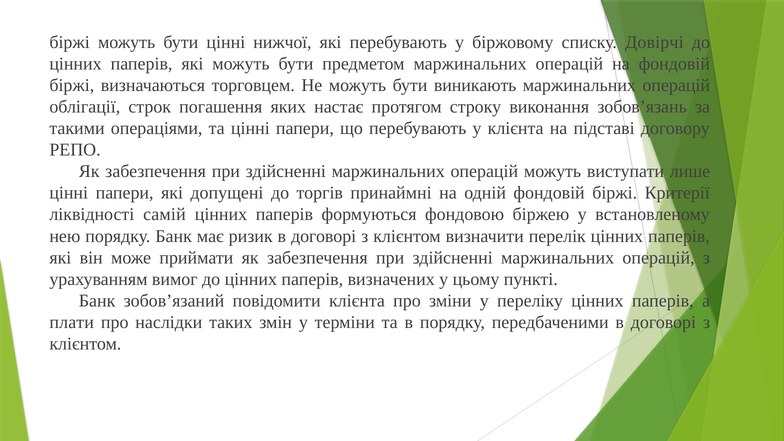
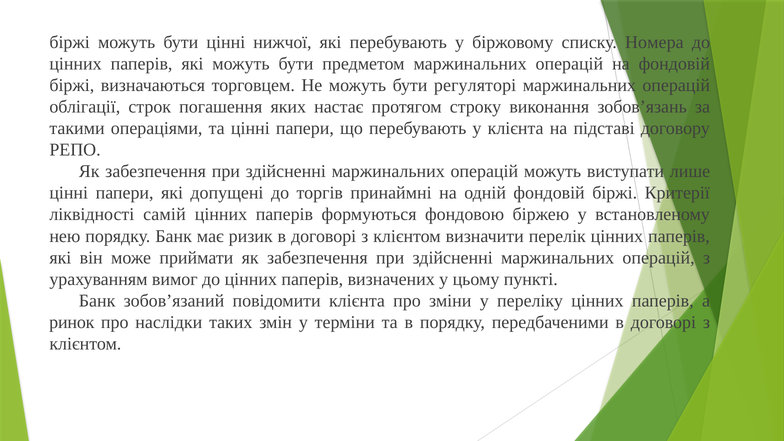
Довірчі: Довірчі -> Номера (654, 42)
виникають: виникають -> регуляторі (475, 85)
плати: плати -> ринок (72, 322)
